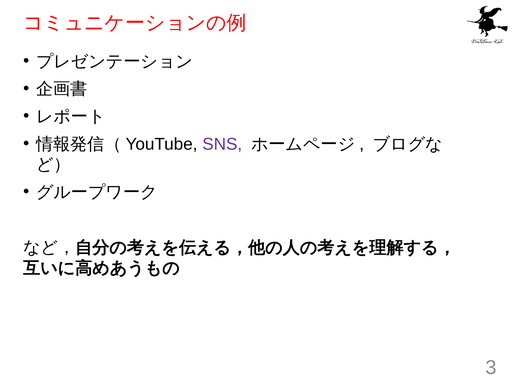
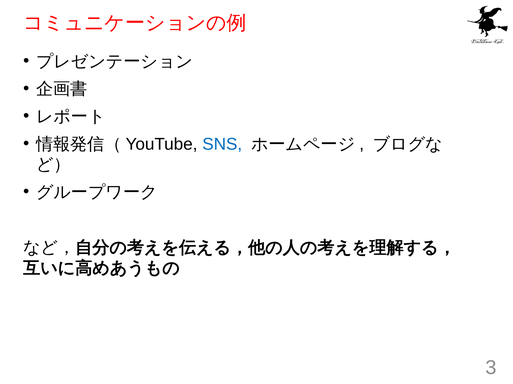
SNS colour: purple -> blue (222, 144)
